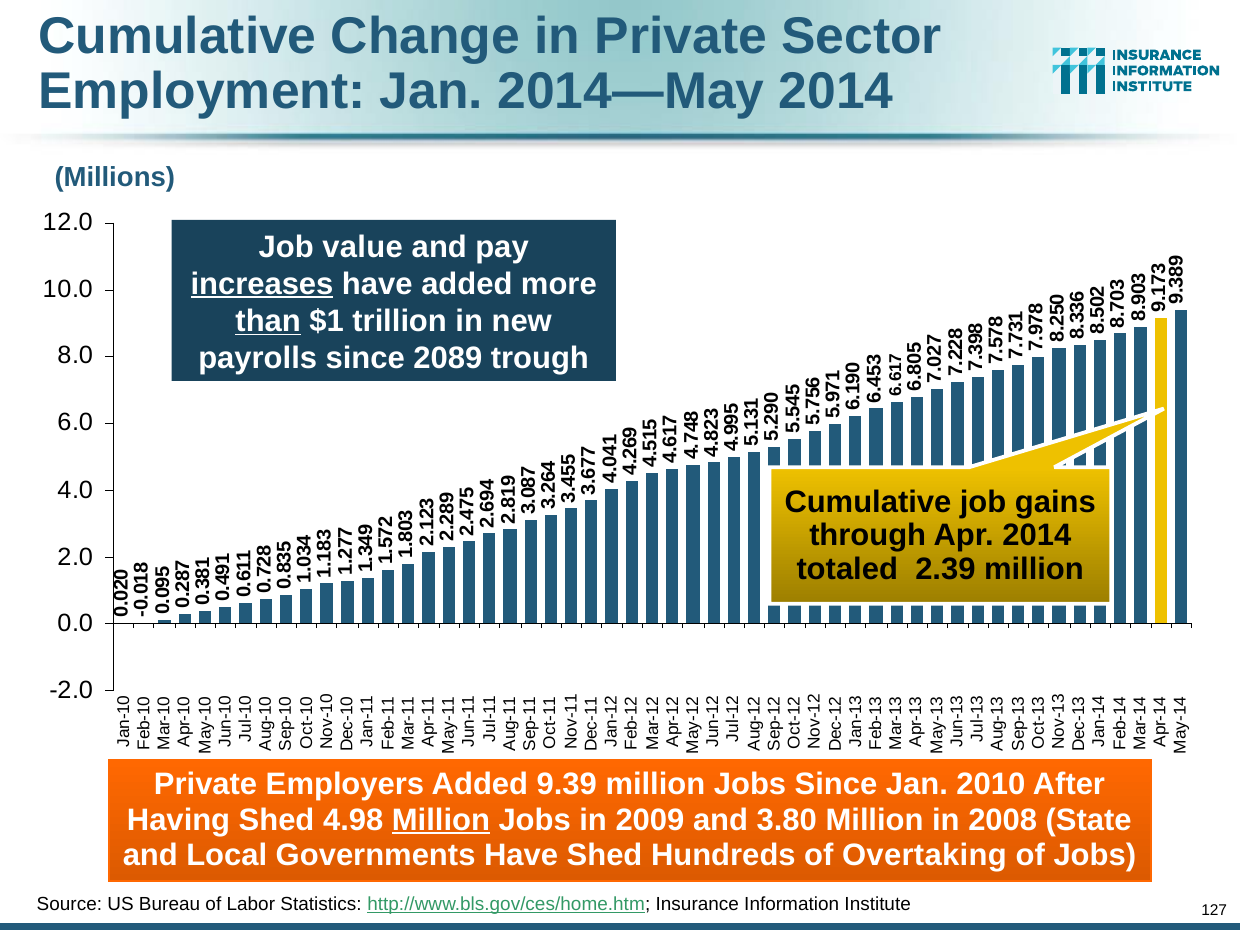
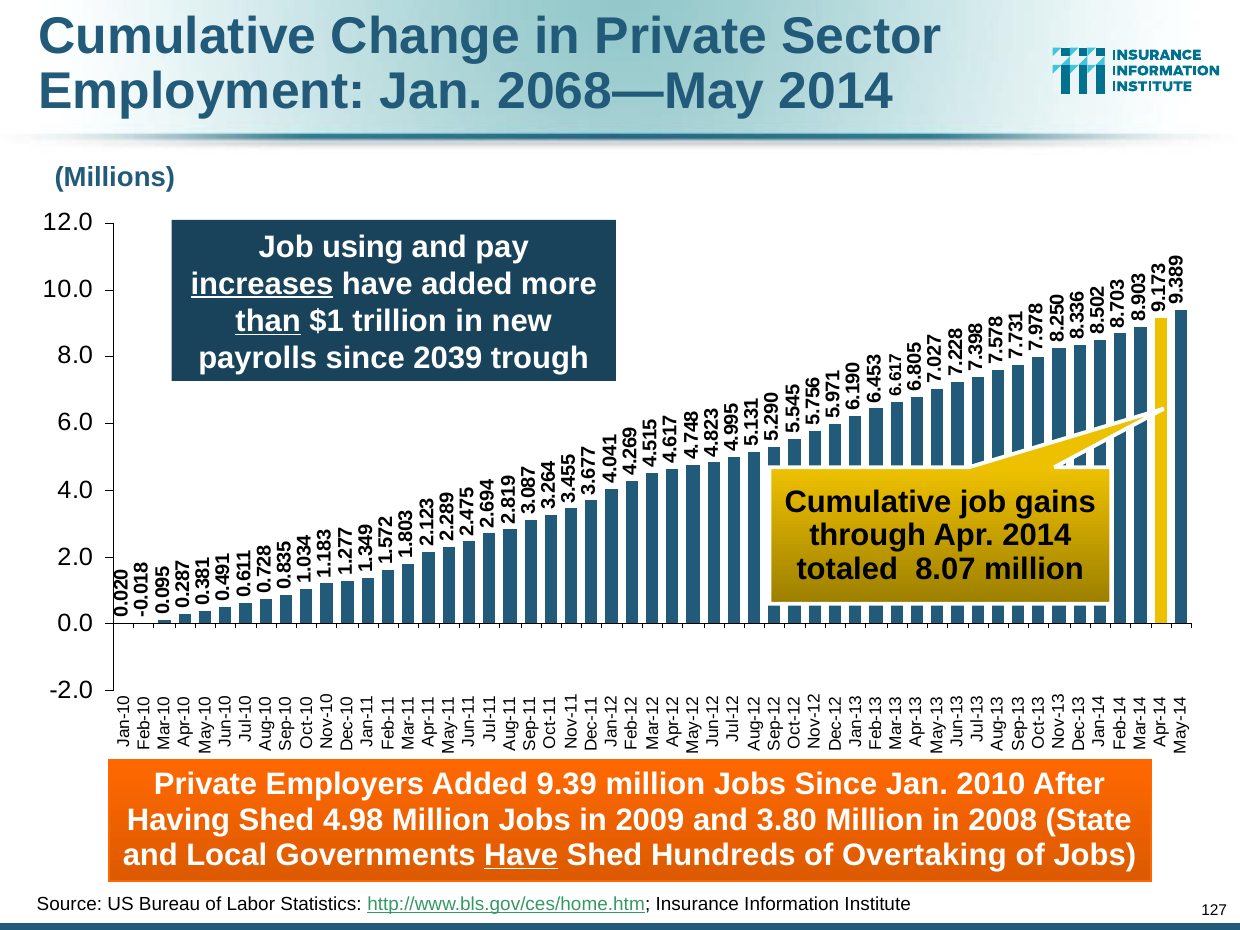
2014—May: 2014—May -> 2068—May (631, 92)
value: value -> using (363, 247)
2089: 2089 -> 2039 (448, 358)
2.39: 2.39 -> 8.07 (945, 569)
Million underline: present -> none (441, 820)
Have underline: none -> present (521, 855)
